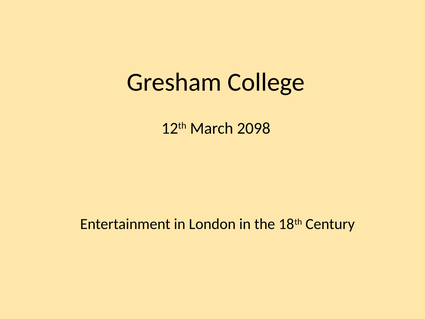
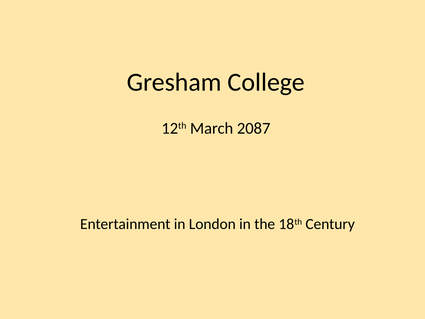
2098: 2098 -> 2087 (254, 128)
